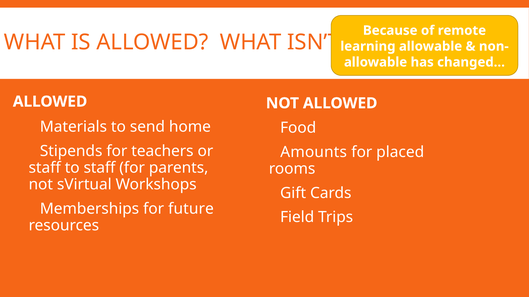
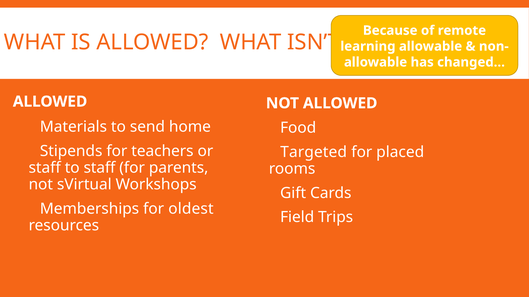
Amounts: Amounts -> Targeted (314, 152)
future: future -> oldest (191, 209)
